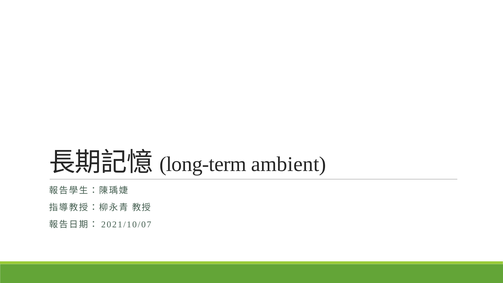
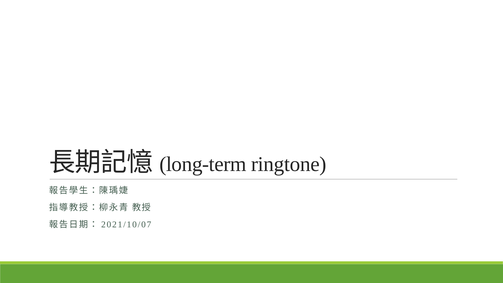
ambient: ambient -> ringtone (289, 164)
